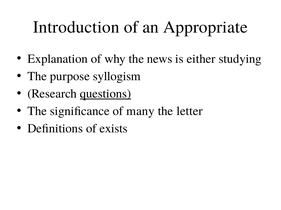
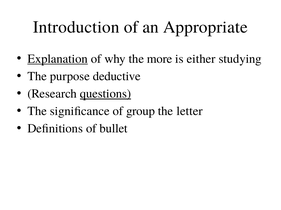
Explanation underline: none -> present (58, 59)
news: news -> more (160, 59)
syllogism: syllogism -> deductive (117, 76)
many: many -> group (141, 111)
exists: exists -> bullet (114, 129)
